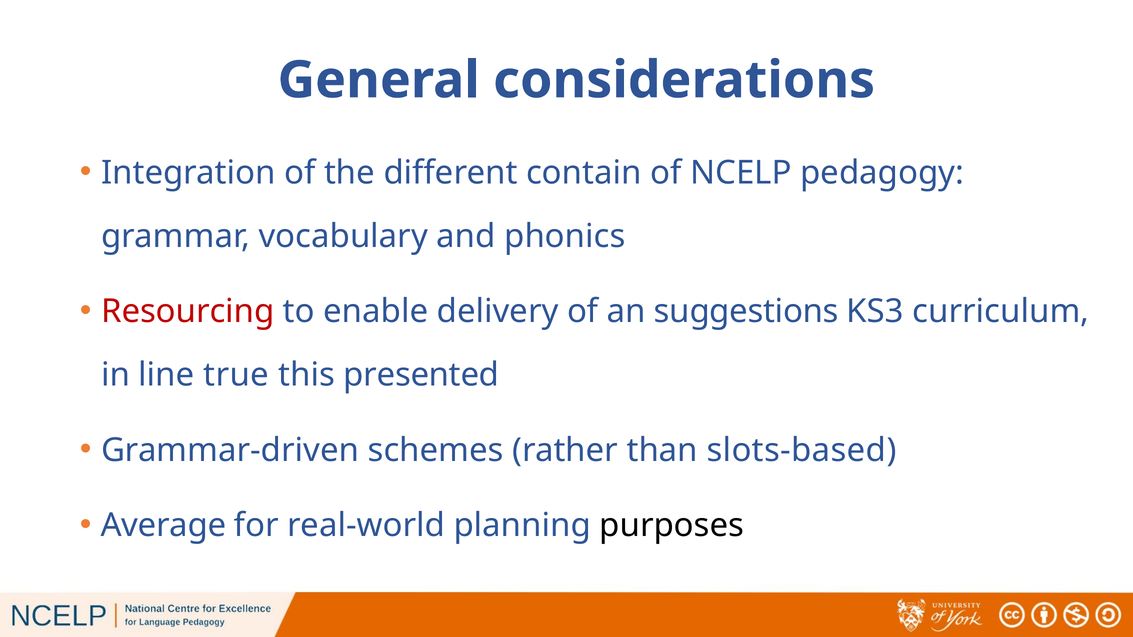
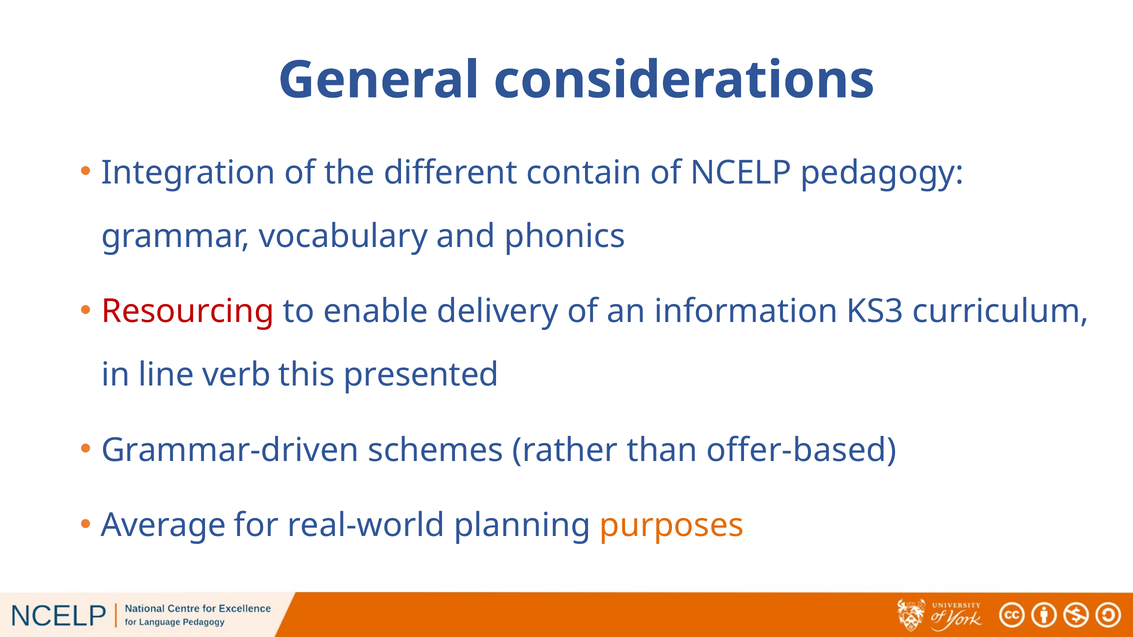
suggestions: suggestions -> information (746, 312)
true: true -> verb (237, 375)
slots-based: slots-based -> offer-based (802, 450)
purposes colour: black -> orange (672, 526)
